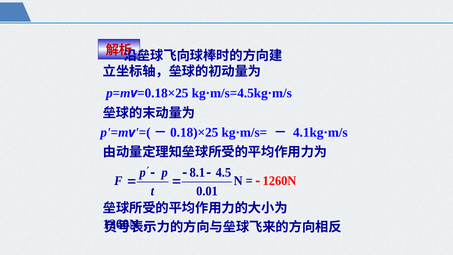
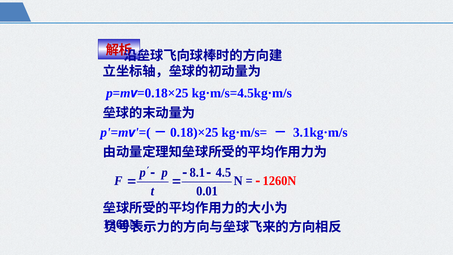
4.1kg·m/s: 4.1kg·m/s -> 3.1kg·m/s (320, 132)
